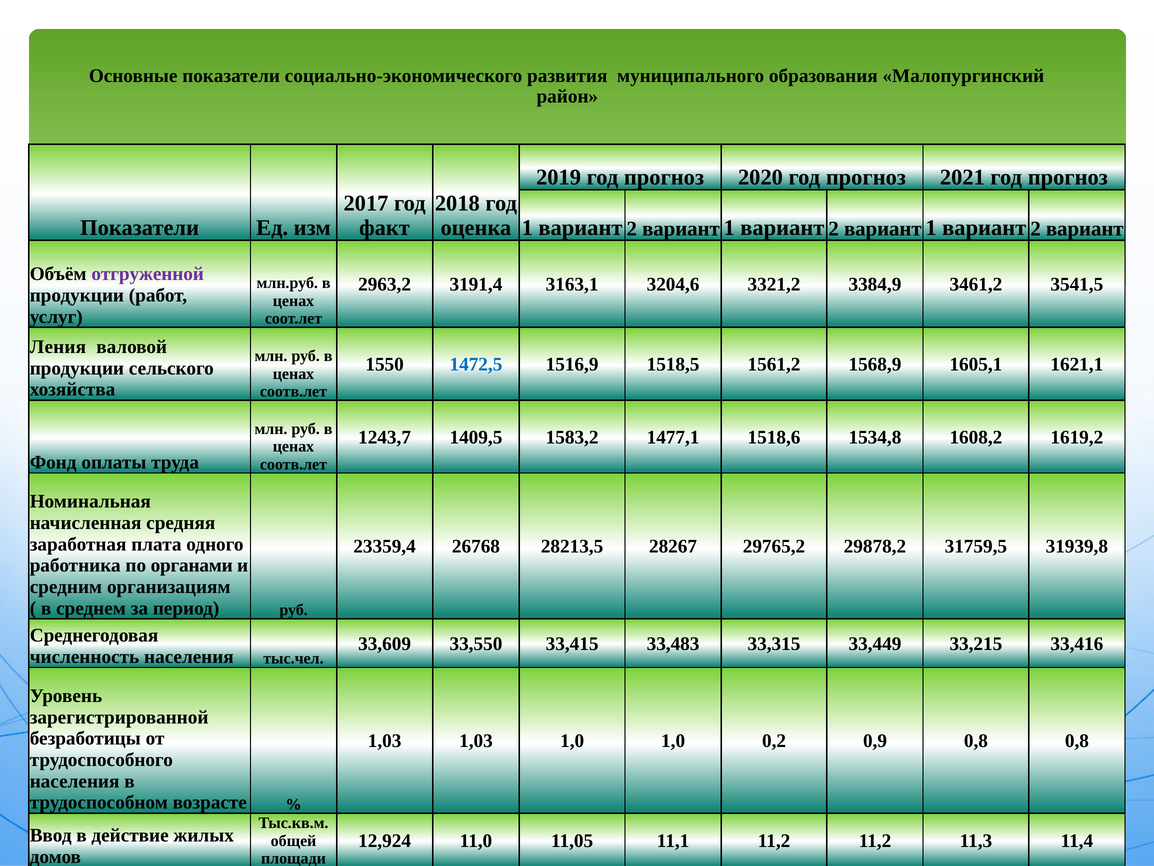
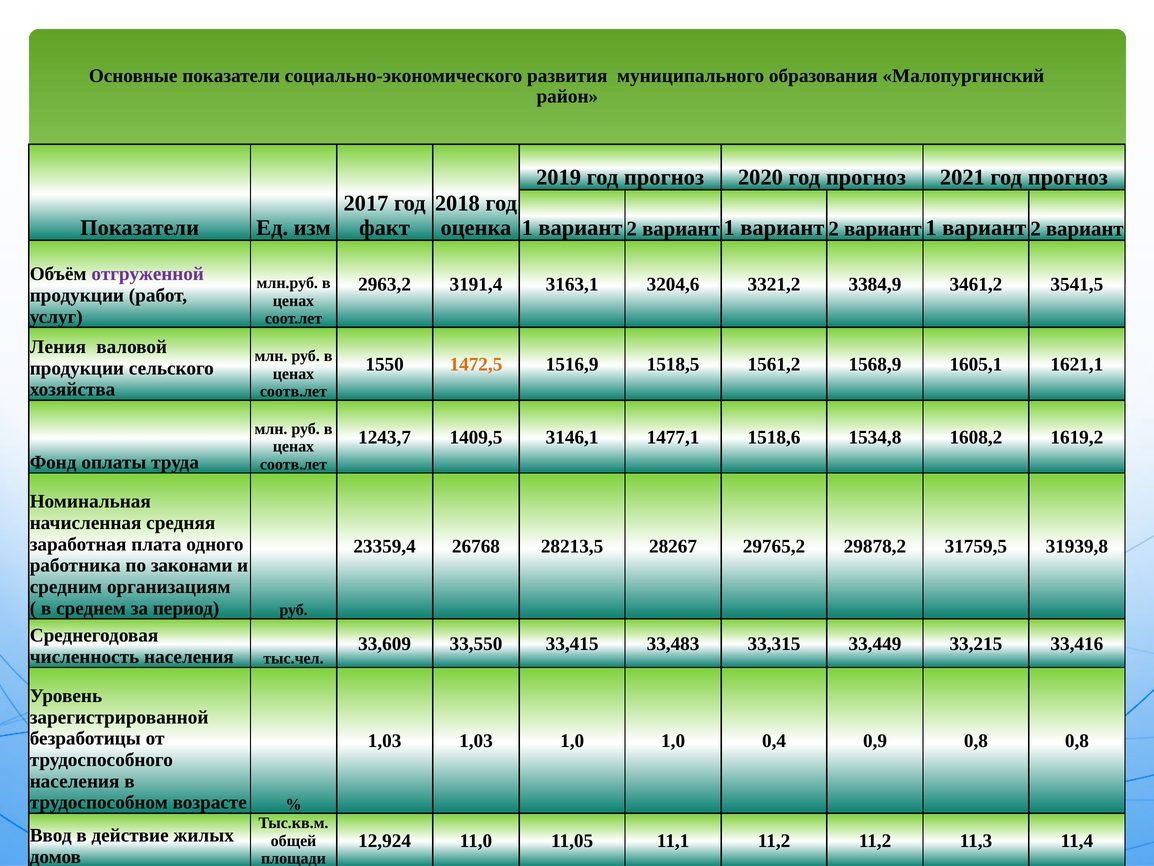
1472,5 colour: blue -> orange (476, 364)
1583,2: 1583,2 -> 3146,1 (572, 437)
органами: органами -> законами (192, 565)
0,2: 0,2 -> 0,4 (774, 740)
